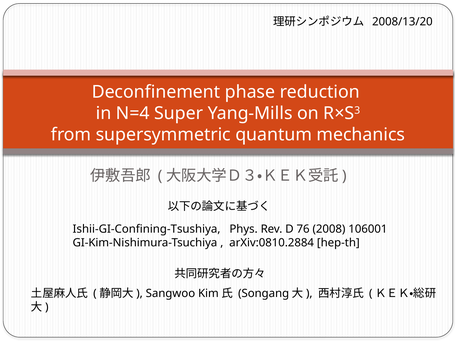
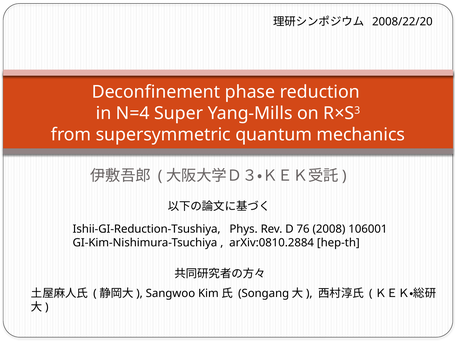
2008/13/20: 2008/13/20 -> 2008/22/20 (402, 22)
Ishii-GI-Confining-Tsushiya: Ishii-GI-Confining-Tsushiya -> Ishii-GI-Reduction-Tsushiya (147, 229)
